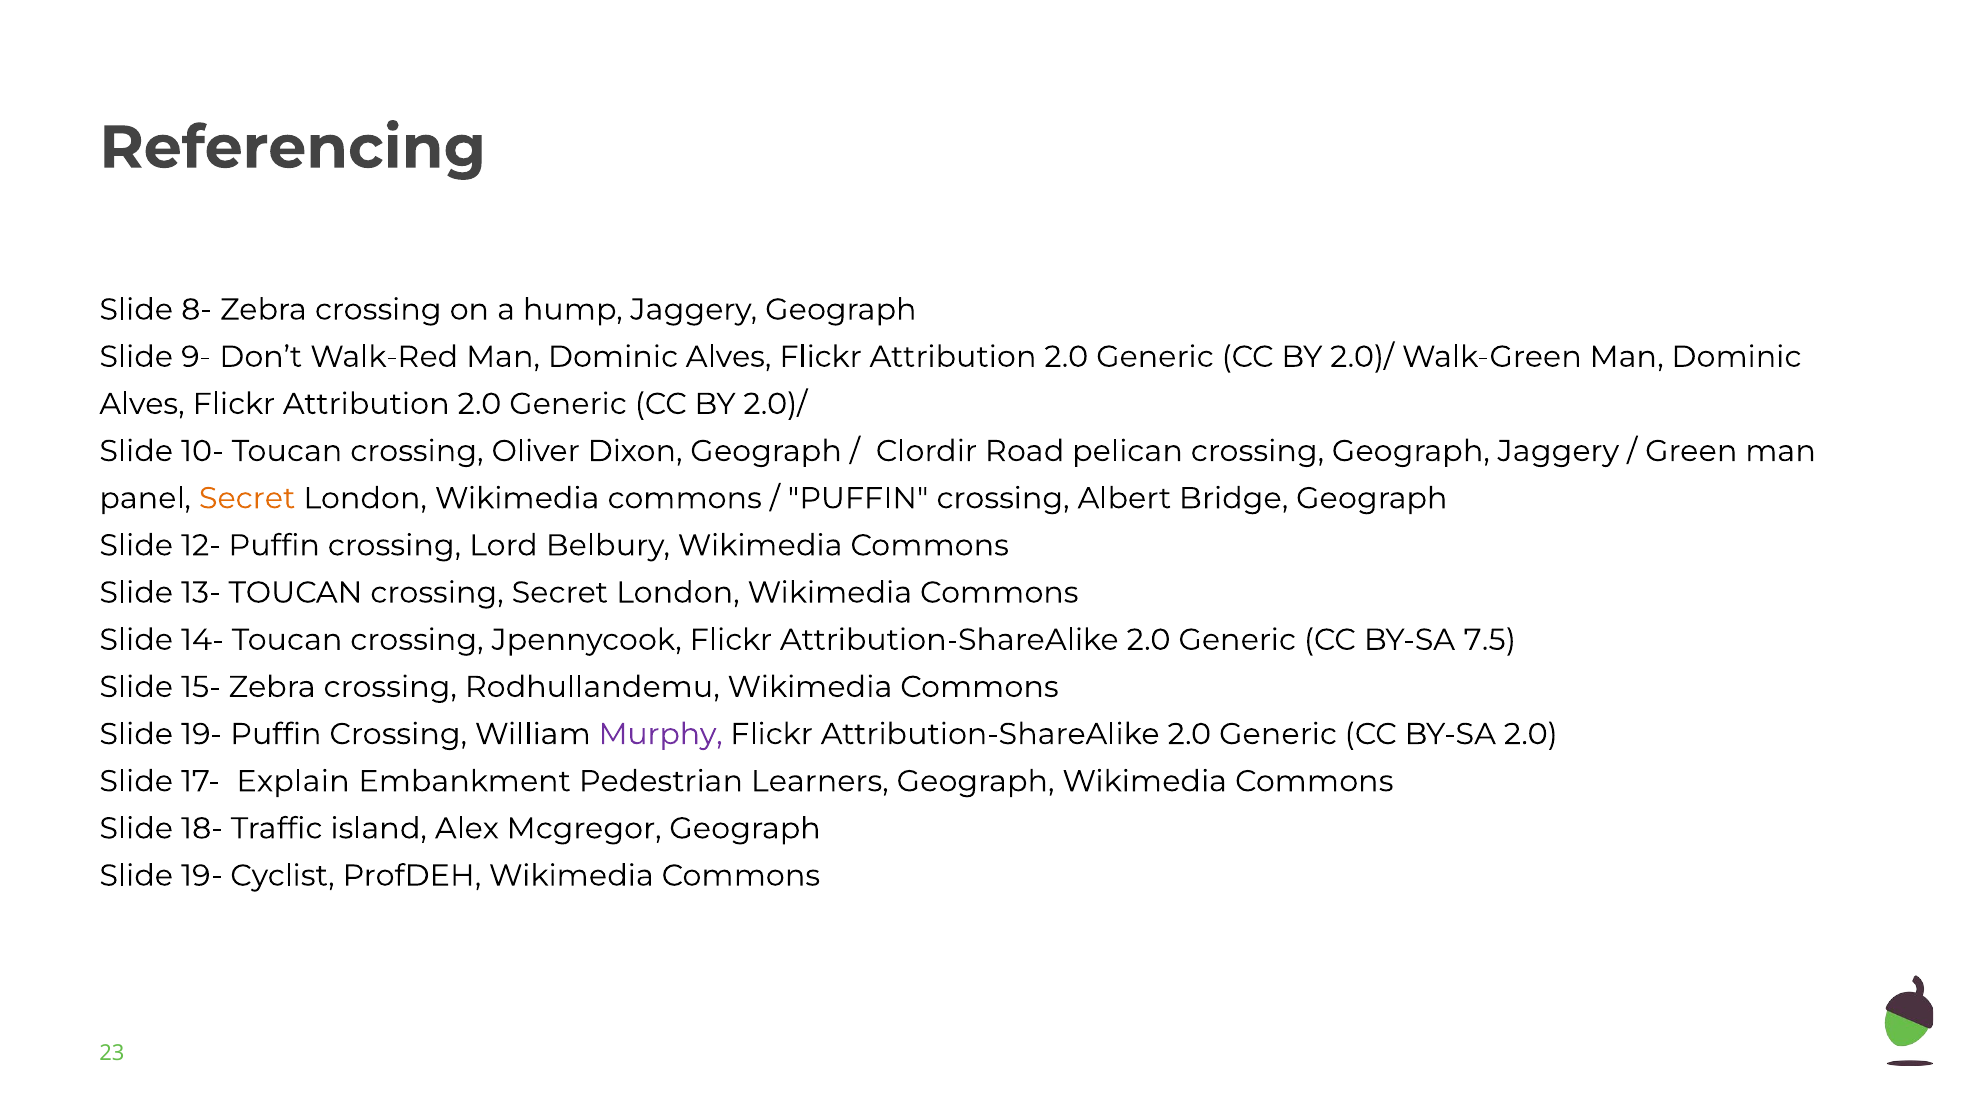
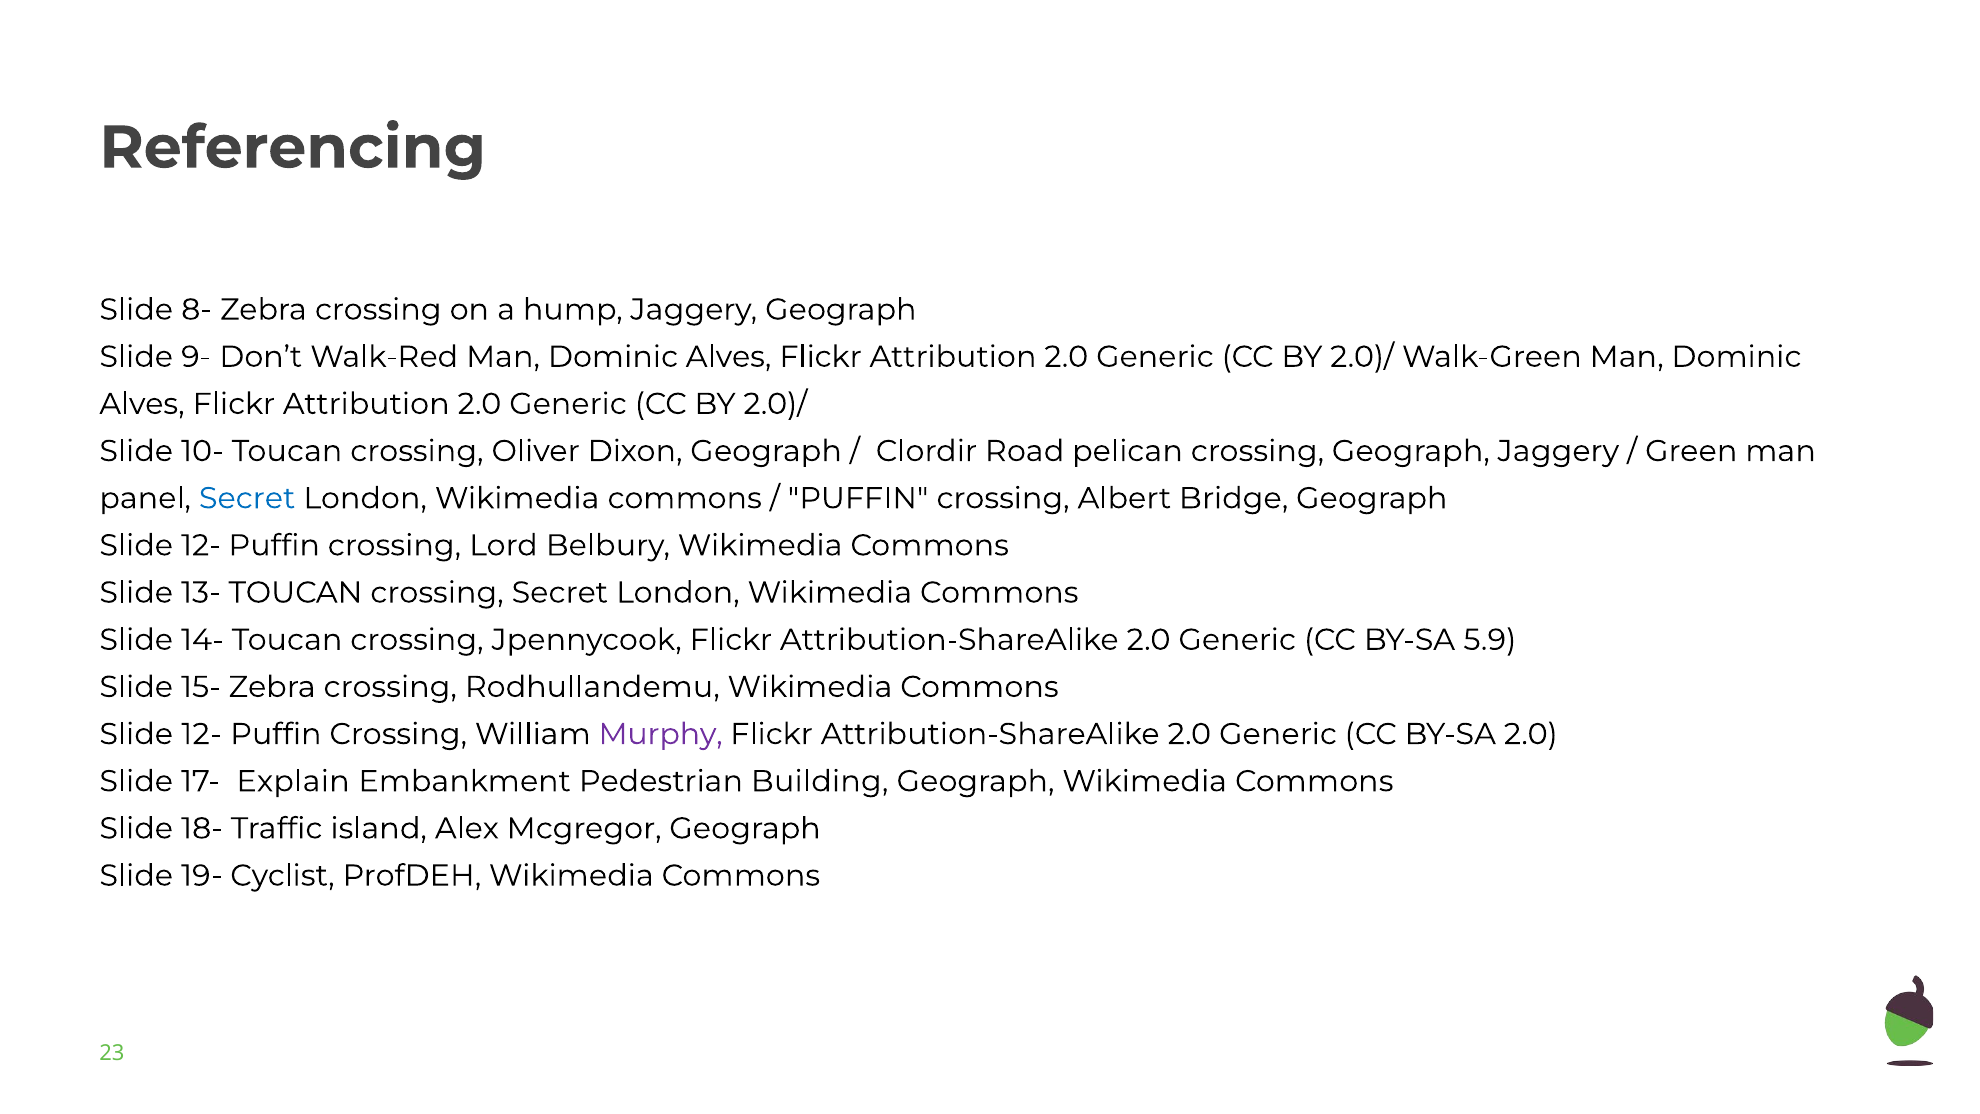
Secret colour: orange -> blue (247, 498)
7.5: 7.5 -> 5.9 (1490, 640)
19-: 19- -> 12- (201, 734)
Learners: Learners -> Building (820, 781)
